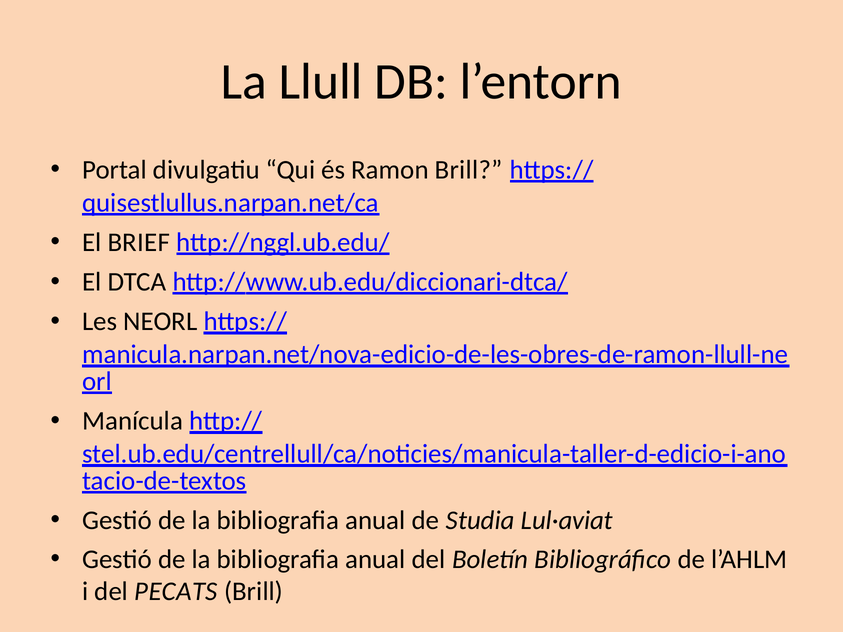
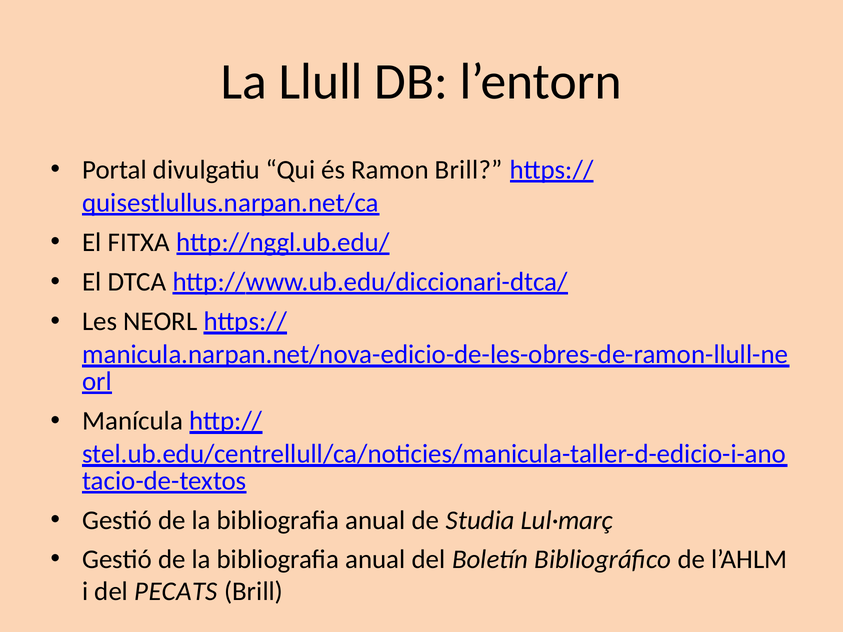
BRIEF: BRIEF -> FITXA (139, 242)
Lul·aviat: Lul·aviat -> Lul·març (567, 521)
